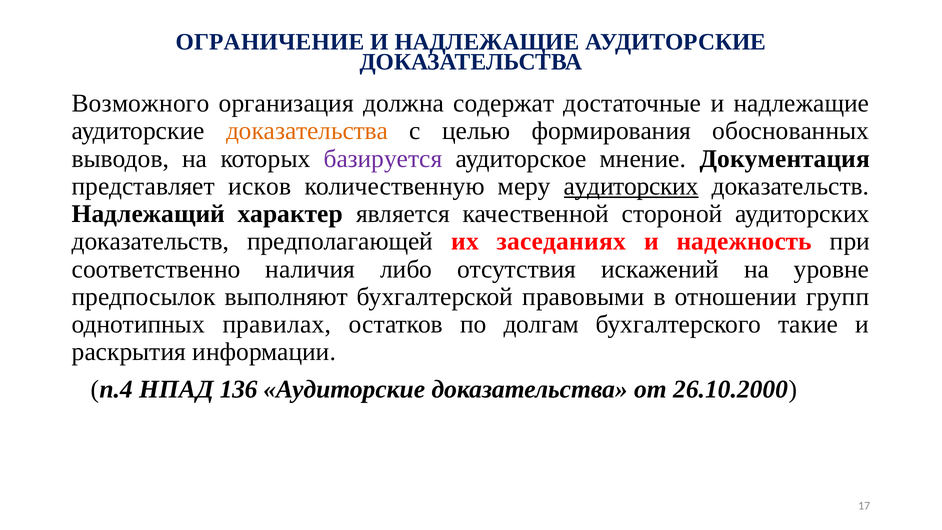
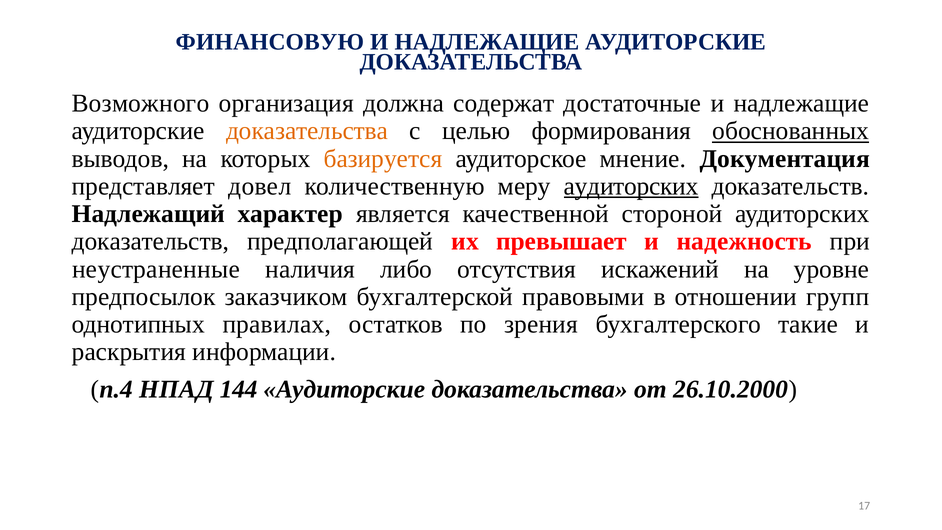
ОГРАНИЧЕНИЕ: ОГРАНИЧЕНИЕ -> ФИНАНСОВУЮ (270, 42)
обоснованных underline: none -> present (791, 131)
базируется colour: purple -> orange (383, 159)
исков: исков -> довел (260, 186)
заседаниях: заседаниях -> превышает (562, 241)
соответственно: соответственно -> неустраненные (156, 269)
выполняют: выполняют -> заказчиком (286, 297)
долгам: долгам -> зрения (541, 324)
136: 136 -> 144 (239, 389)
